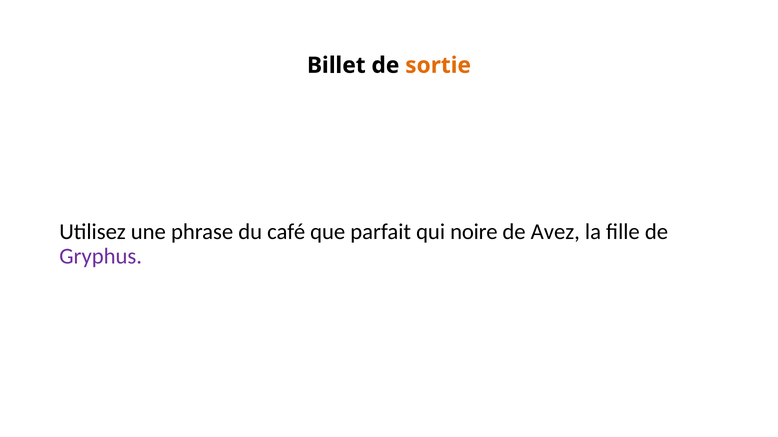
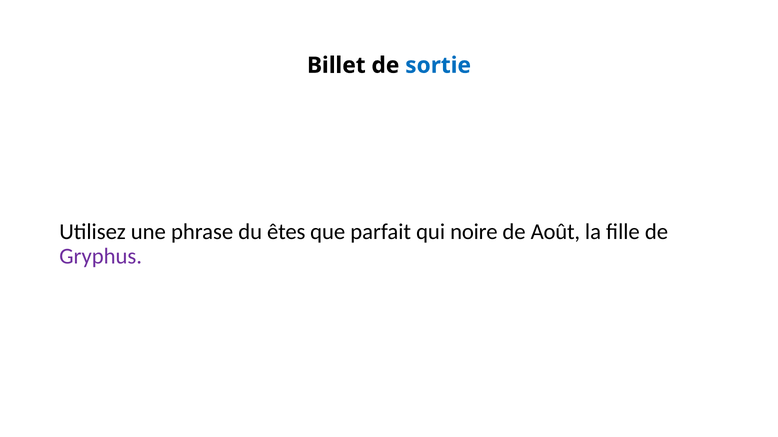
sortie colour: orange -> blue (438, 65)
café: café -> êtes (286, 232)
Avez: Avez -> Août (555, 232)
